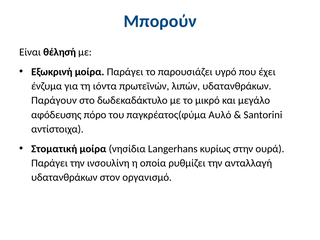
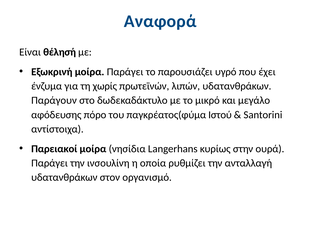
Μπορούν: Μπορούν -> Αναφορά (160, 21)
ιόντα: ιόντα -> χωρίς (105, 86)
Αυλό: Αυλό -> Ιστού (220, 115)
Στοματική: Στοματική -> Παρειακοί (54, 149)
